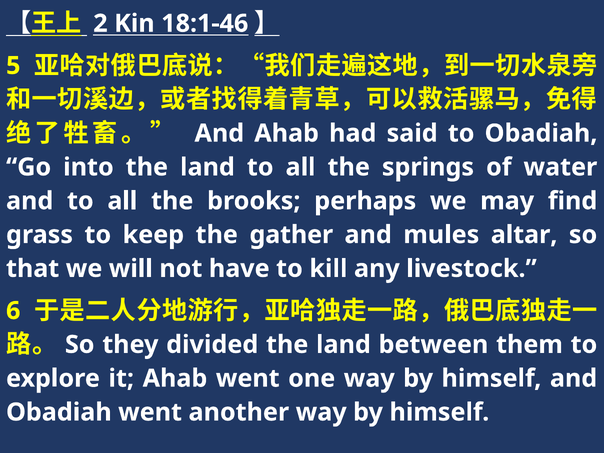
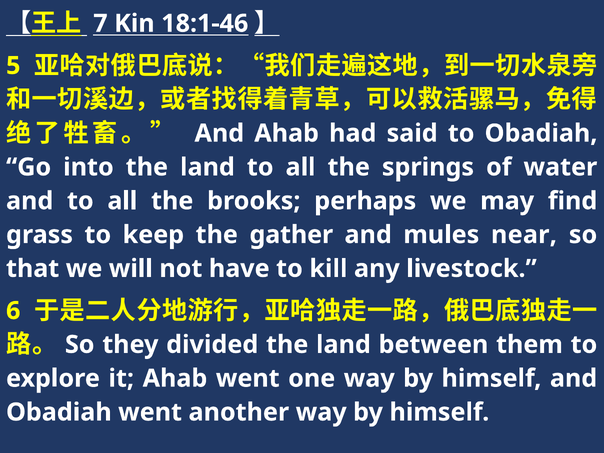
2: 2 -> 7 (100, 23)
altar: altar -> near (524, 235)
